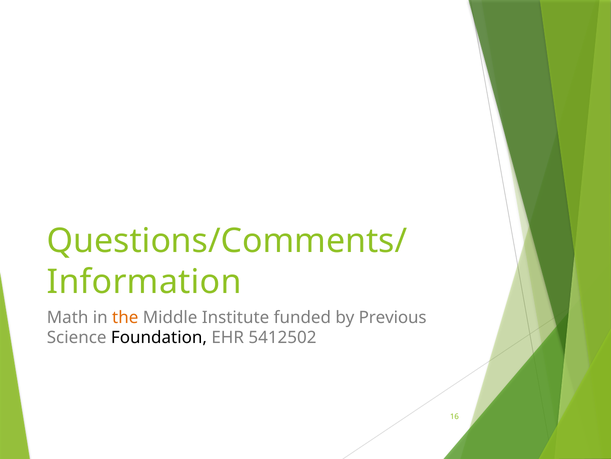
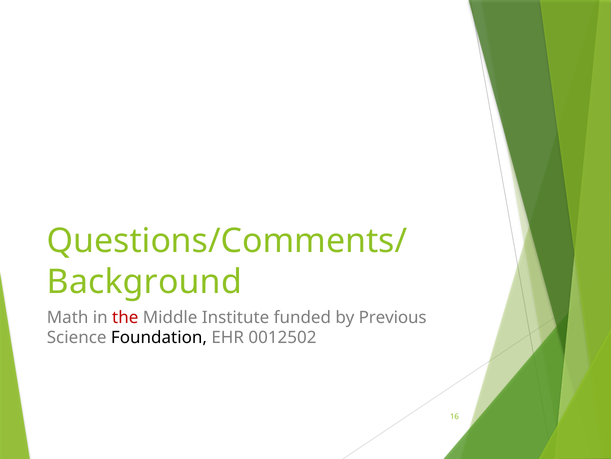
Information: Information -> Background (144, 281)
the colour: orange -> red (125, 317)
5412502: 5412502 -> 0012502 (282, 337)
